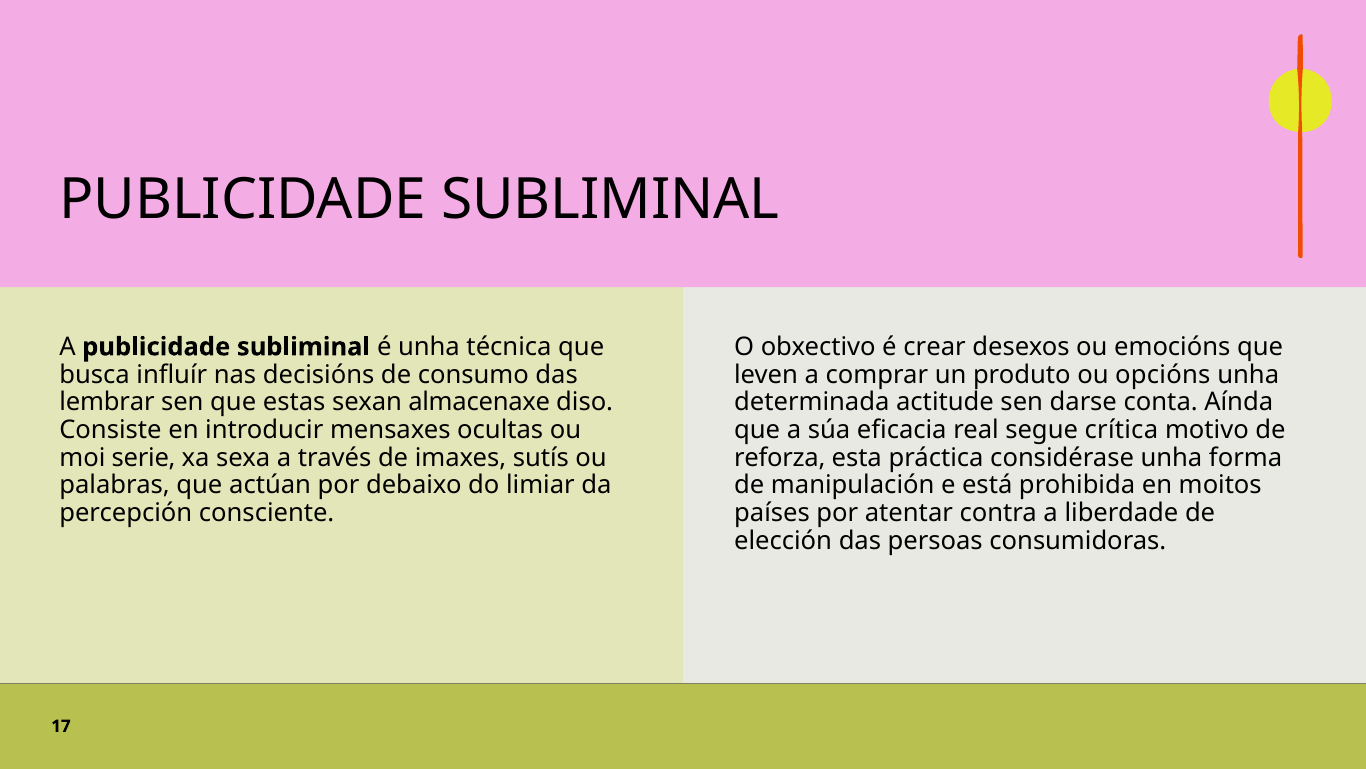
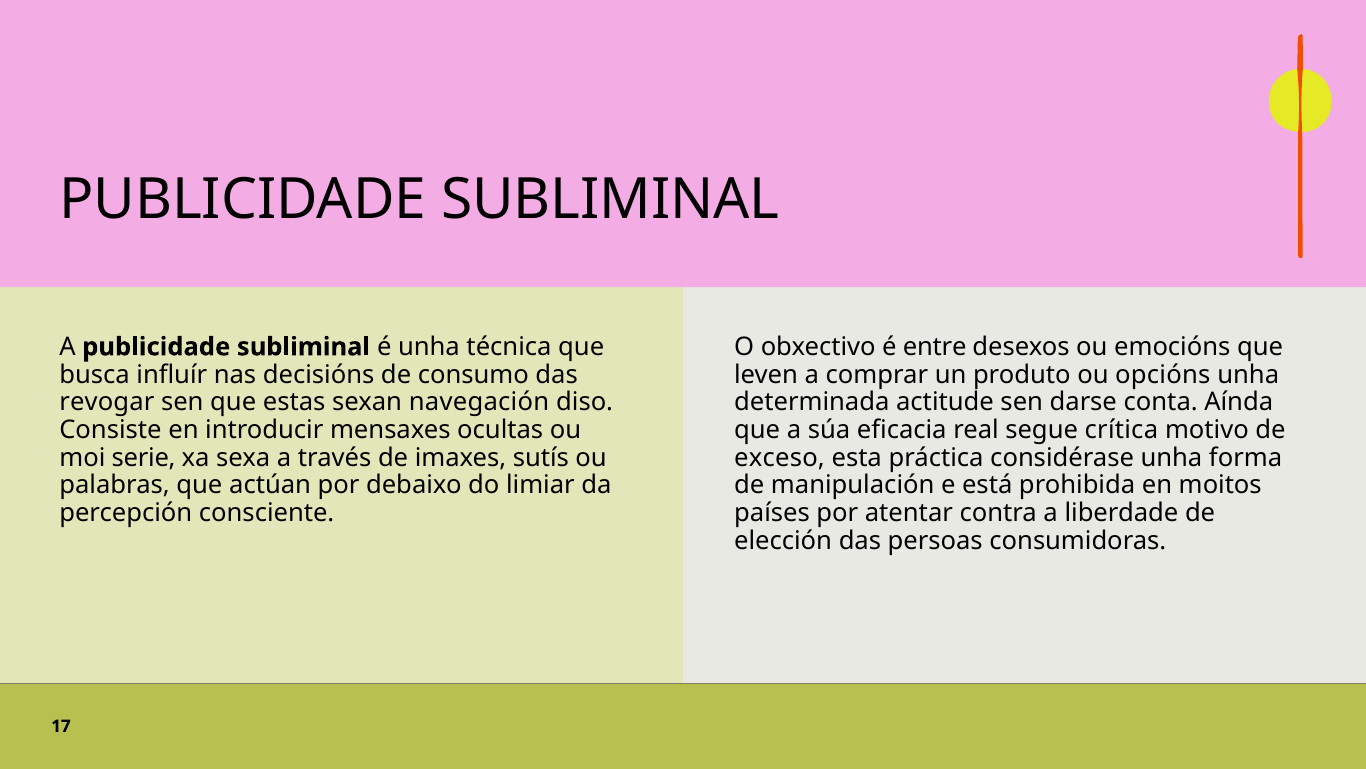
crear: crear -> entre (935, 347)
lembrar: lembrar -> revogar (107, 402)
almacenaxe: almacenaxe -> navegación (479, 402)
reforza: reforza -> exceso (780, 457)
